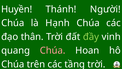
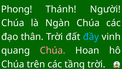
Huyền: Huyền -> Phong (17, 9)
Hạnh: Hạnh -> Ngàn (58, 23)
đầy colour: light green -> light blue (91, 37)
